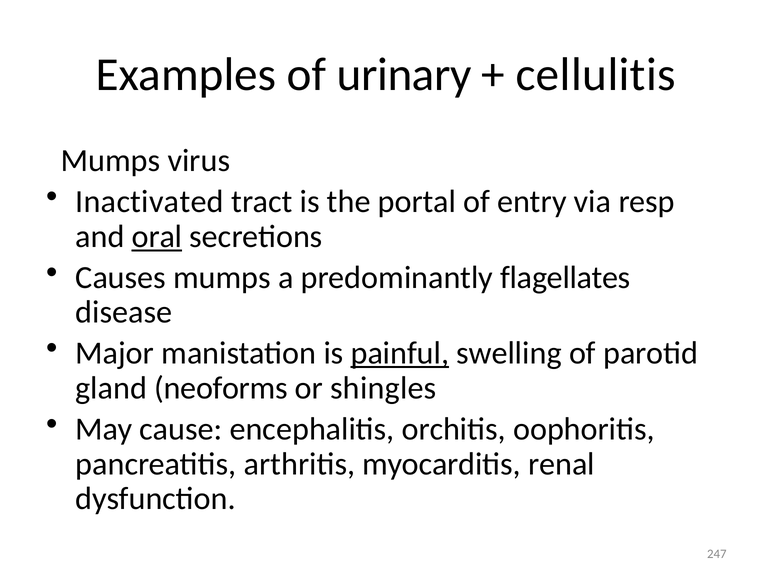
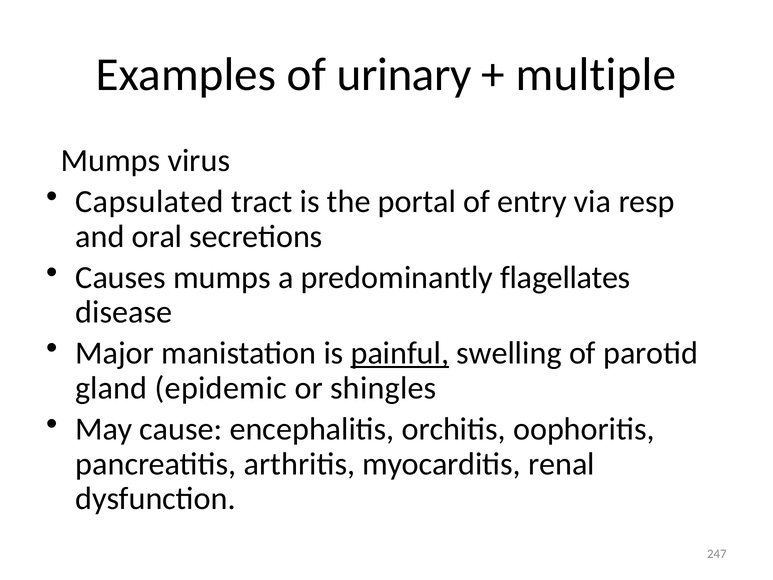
cellulitis: cellulitis -> multiple (596, 75)
Inactivated: Inactivated -> Capsulated (150, 202)
oral underline: present -> none (157, 236)
neoforms: neoforms -> epidemic (221, 388)
